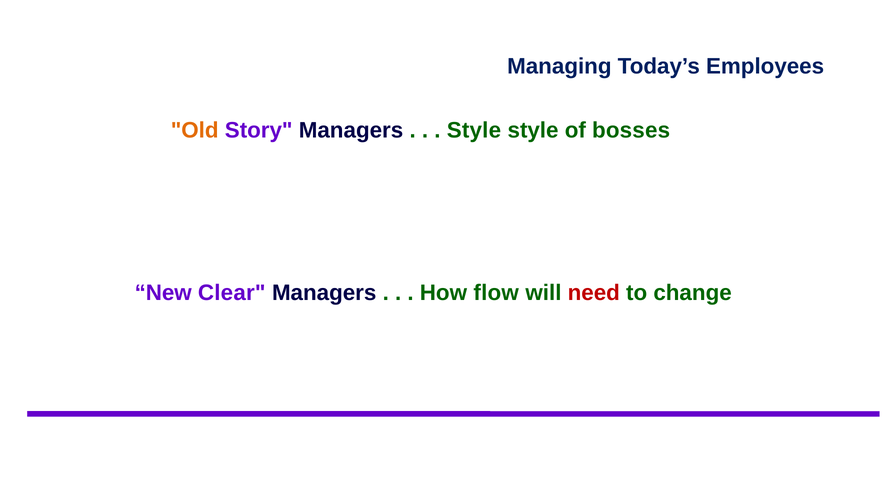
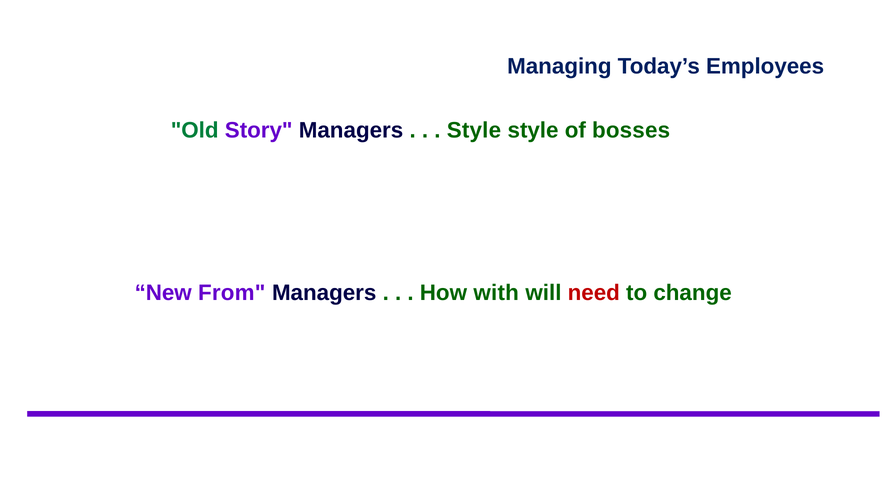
Old colour: orange -> green (195, 130)
Clear: Clear -> From (232, 292)
flow: flow -> with (496, 292)
